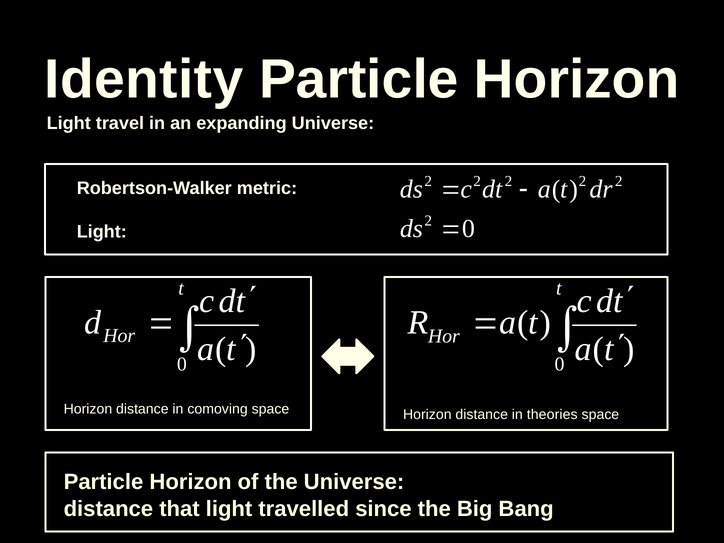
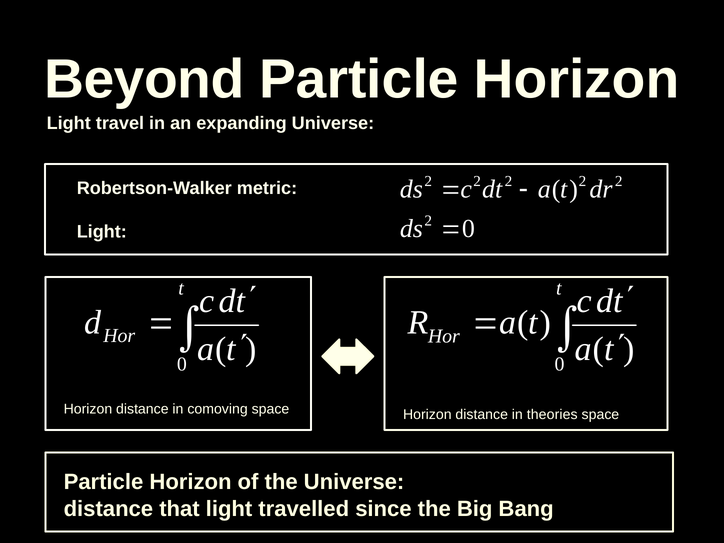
Identity: Identity -> Beyond (144, 80)
